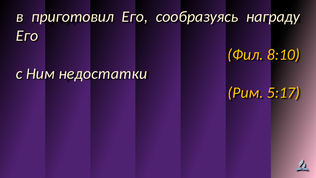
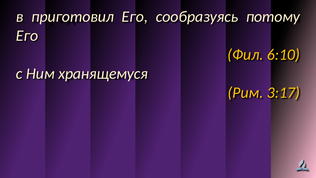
награду: награду -> потому (273, 17)
8:10: 8:10 -> 6:10 (283, 55)
недостатки: недостатки -> хранящемуся (103, 74)
5:17: 5:17 -> 3:17 (283, 93)
